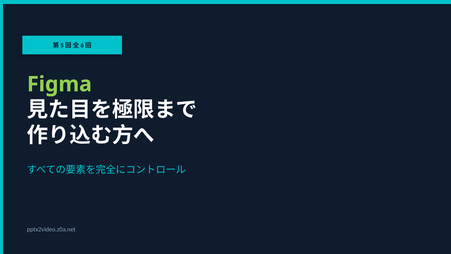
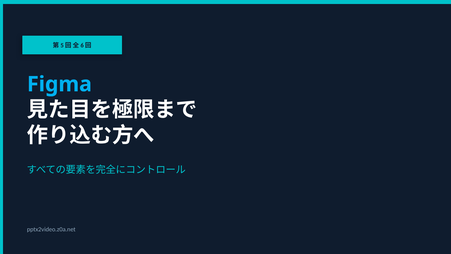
Figma colour: light green -> light blue (59, 84)
